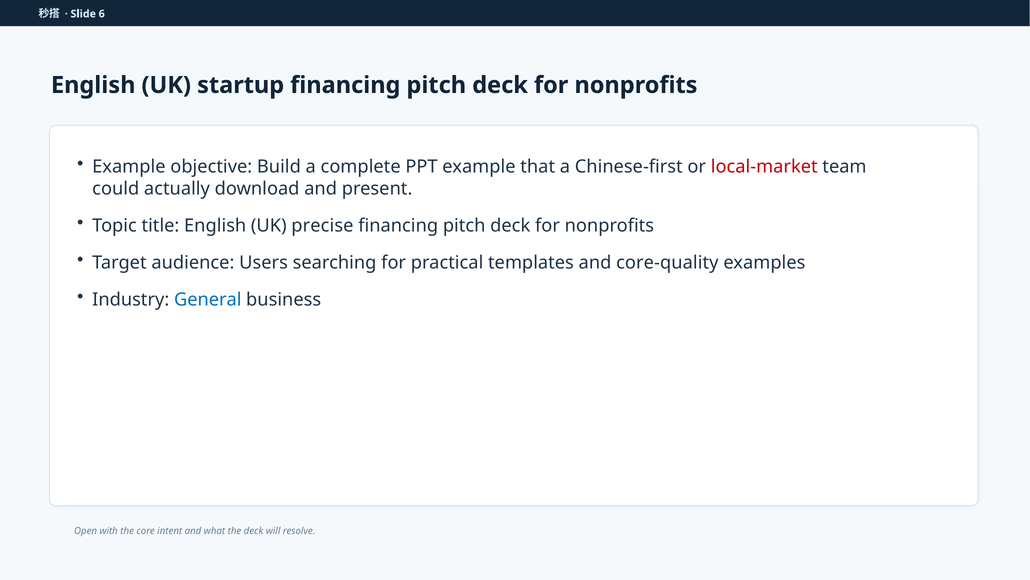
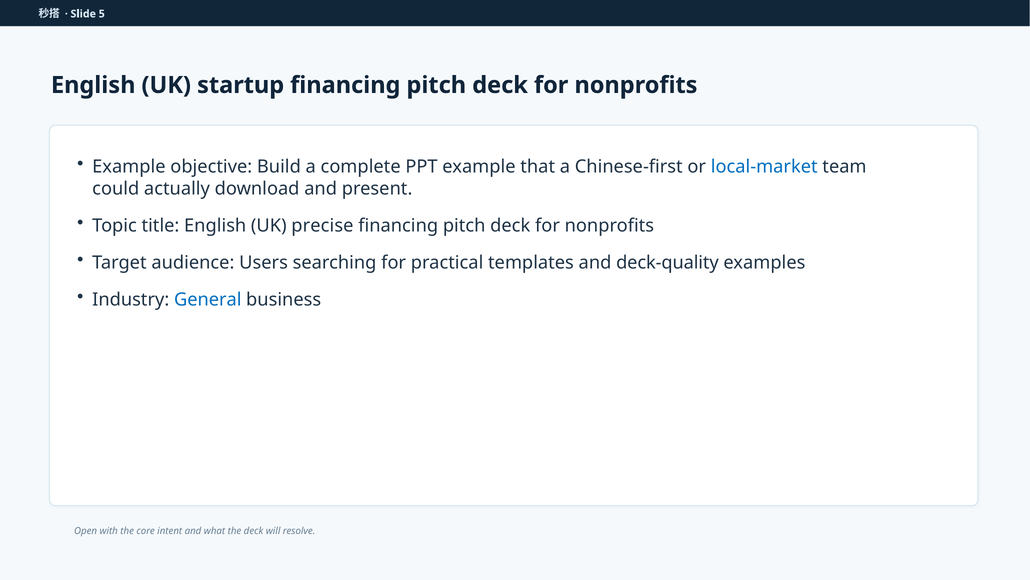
6: 6 -> 5 (102, 14)
local-market colour: red -> blue (764, 167)
core-quality: core-quality -> deck-quality (667, 262)
